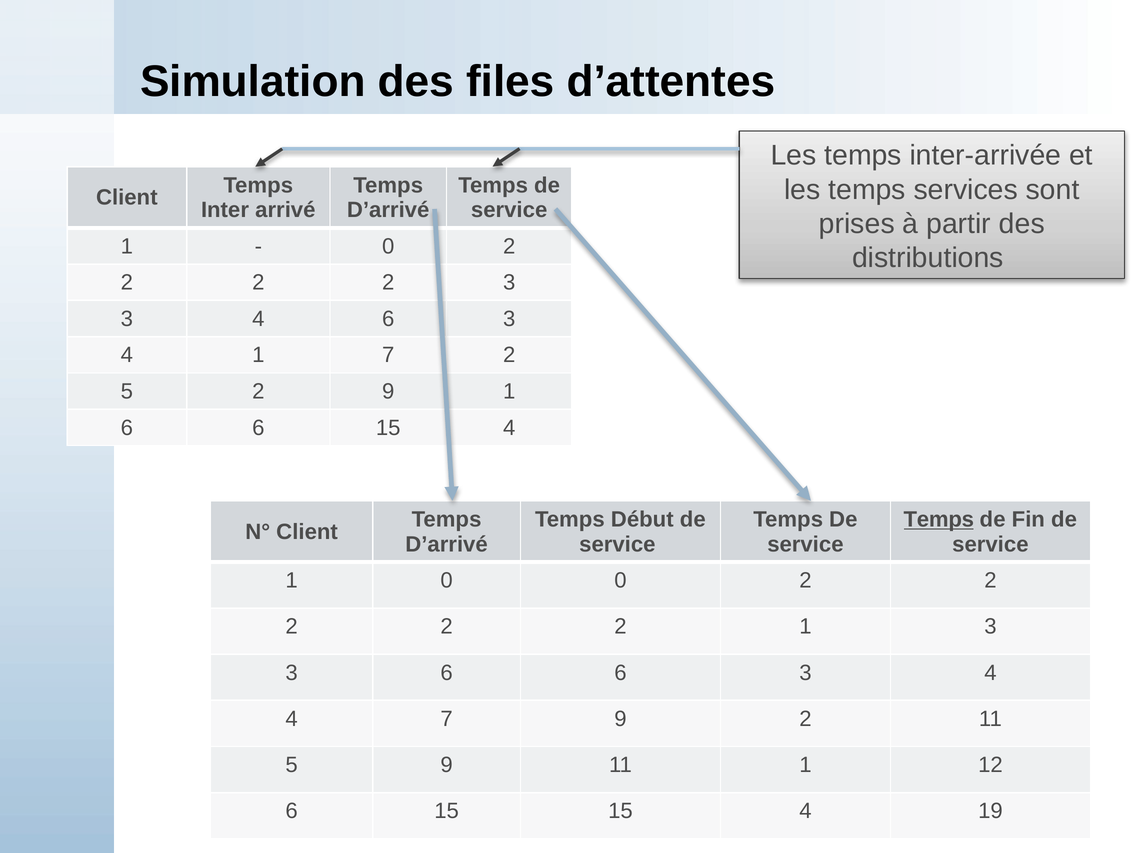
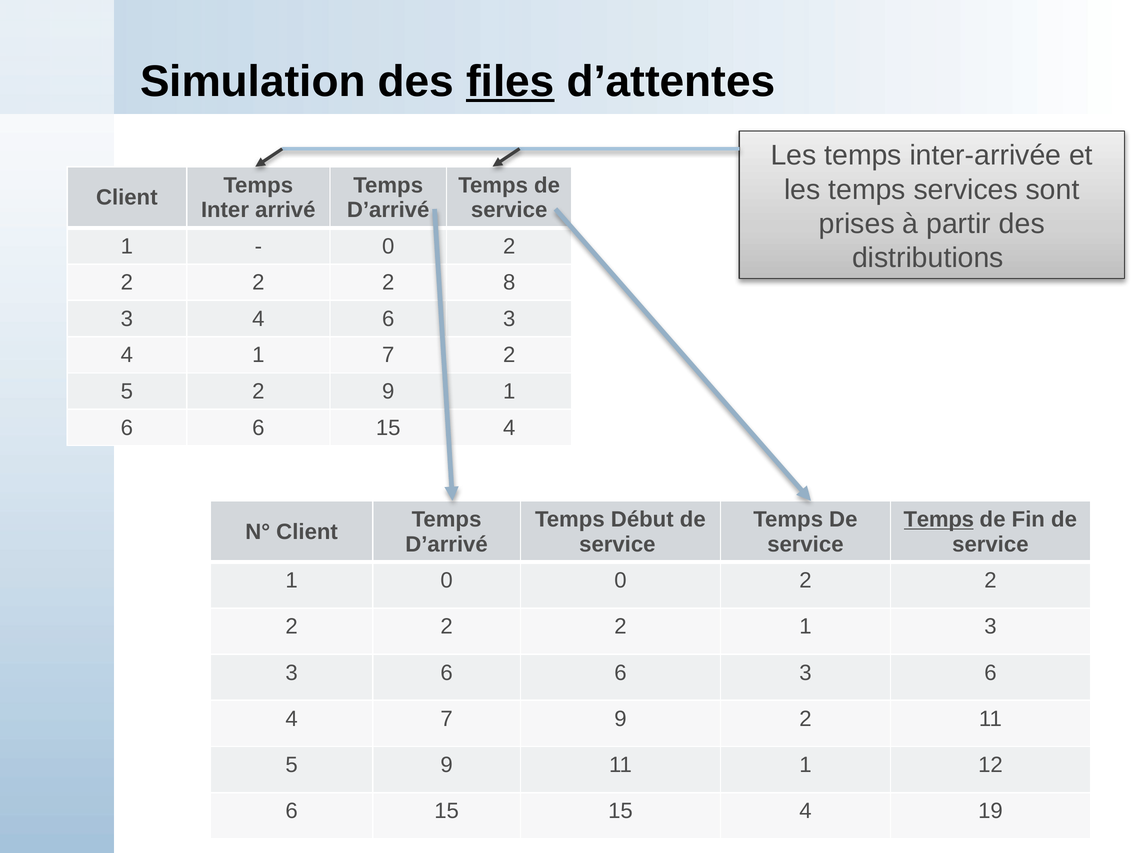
files underline: none -> present (510, 82)
2 3: 3 -> 8 (509, 283)
6 6 3 4: 4 -> 6 (990, 673)
